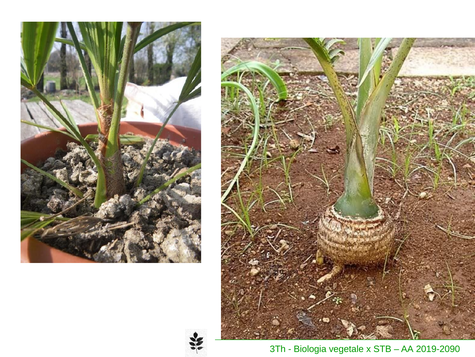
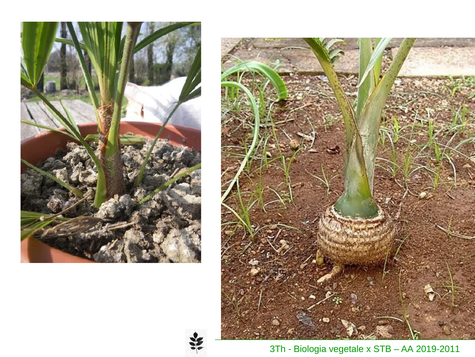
2019-2090: 2019-2090 -> 2019-2011 (438, 348)
